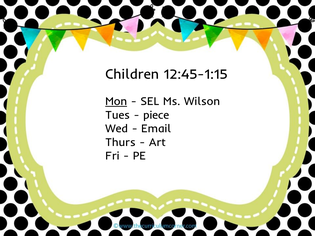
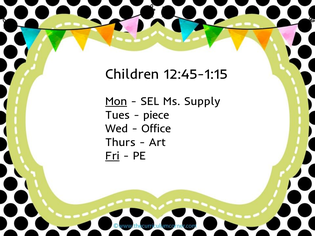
Wilson: Wilson -> Supply (202, 102)
Email: Email -> Office (156, 129)
Fri underline: none -> present (112, 156)
